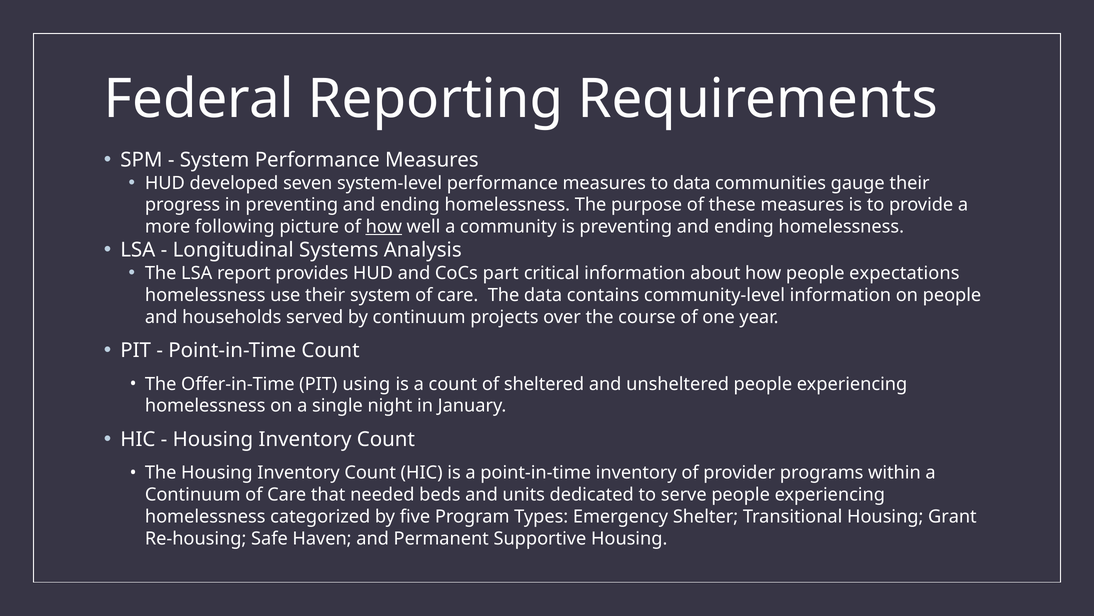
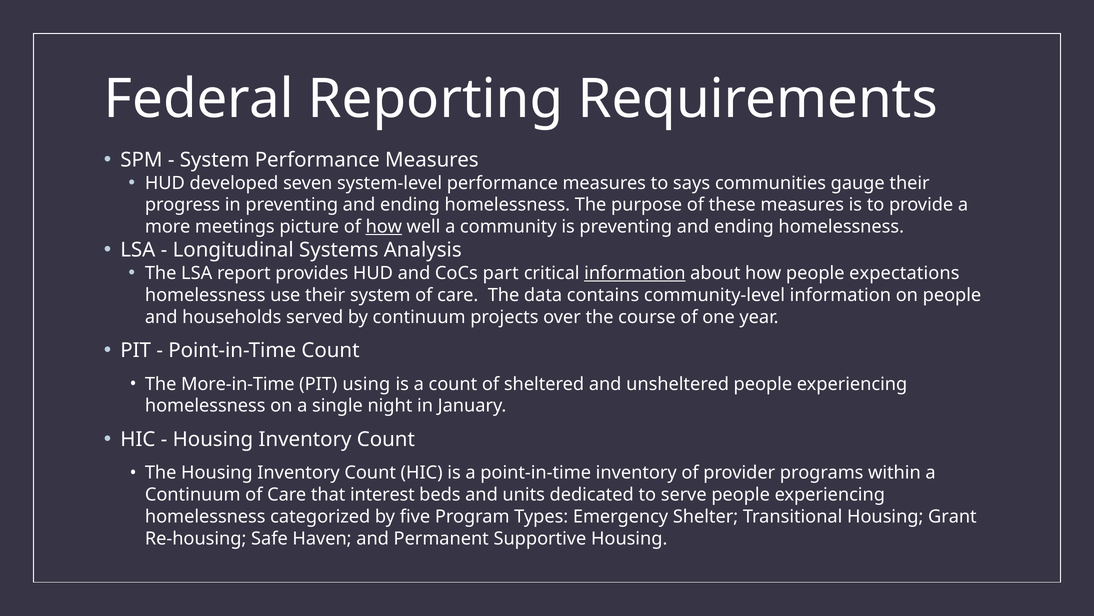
to data: data -> says (692, 183)
following: following -> meetings (235, 227)
information underline: none -> present (635, 273)
Offer-in-Time: Offer-in-Time -> More-in-Time (238, 384)
needed: needed -> interest (382, 494)
